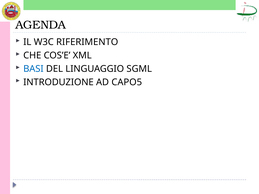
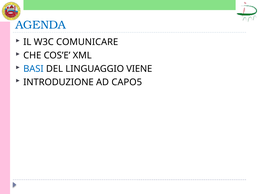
AGENDA colour: black -> blue (41, 25)
RIFERIMENTO: RIFERIMENTO -> COMUNICARE (87, 42)
SGML: SGML -> VIENE (139, 69)
